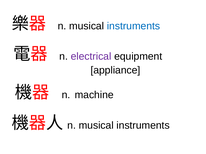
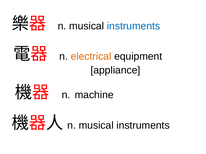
electrical colour: purple -> orange (91, 57)
